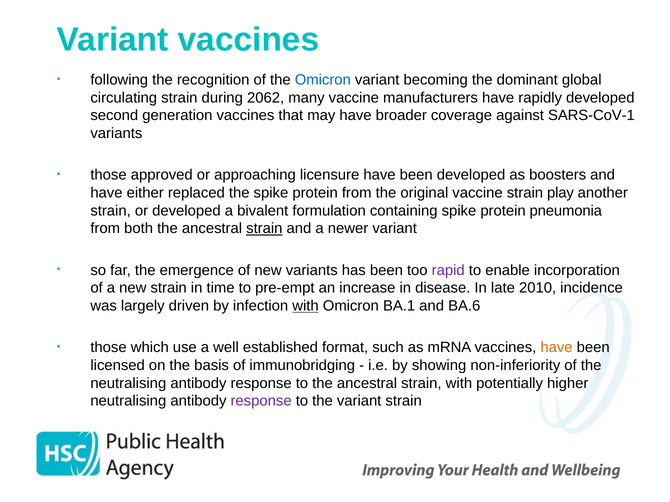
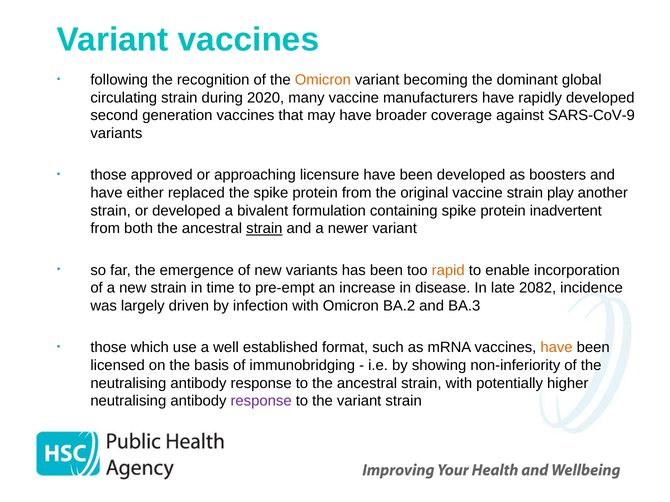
Omicron colour: blue -> orange (323, 80)
2062: 2062 -> 2020 (266, 98)
SARS-CoV-1: SARS-CoV-1 -> SARS-CoV-9 (591, 116)
pneumonia: pneumonia -> inadvertent (566, 211)
rapid colour: purple -> orange (448, 270)
2010: 2010 -> 2082 (538, 288)
with underline: present -> none (306, 306)
BA.1: BA.1 -> BA.2 (399, 306)
BA.6: BA.6 -> BA.3 (464, 306)
